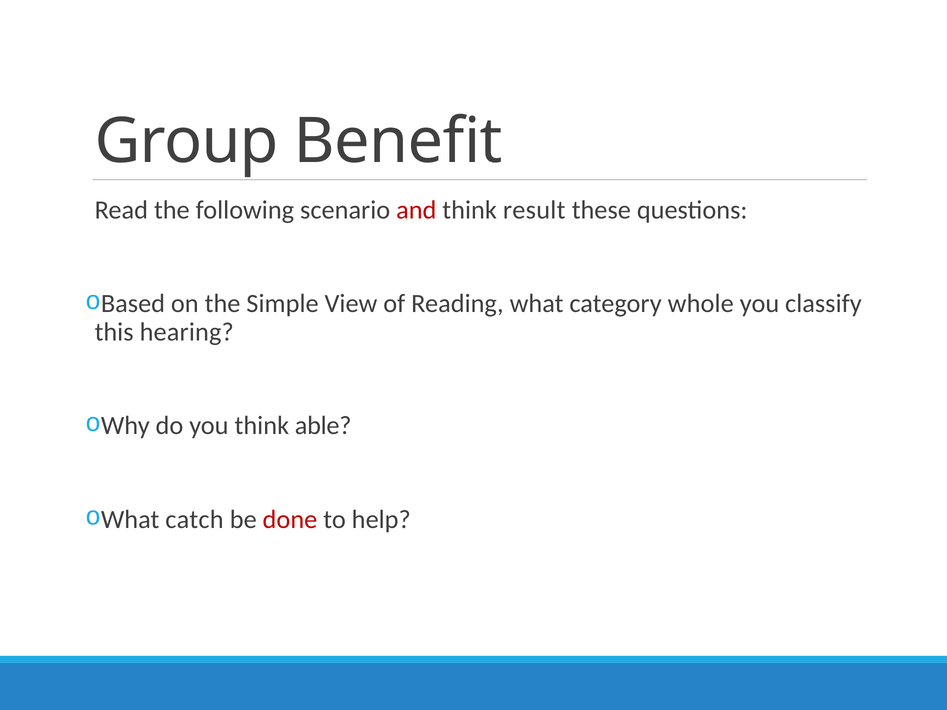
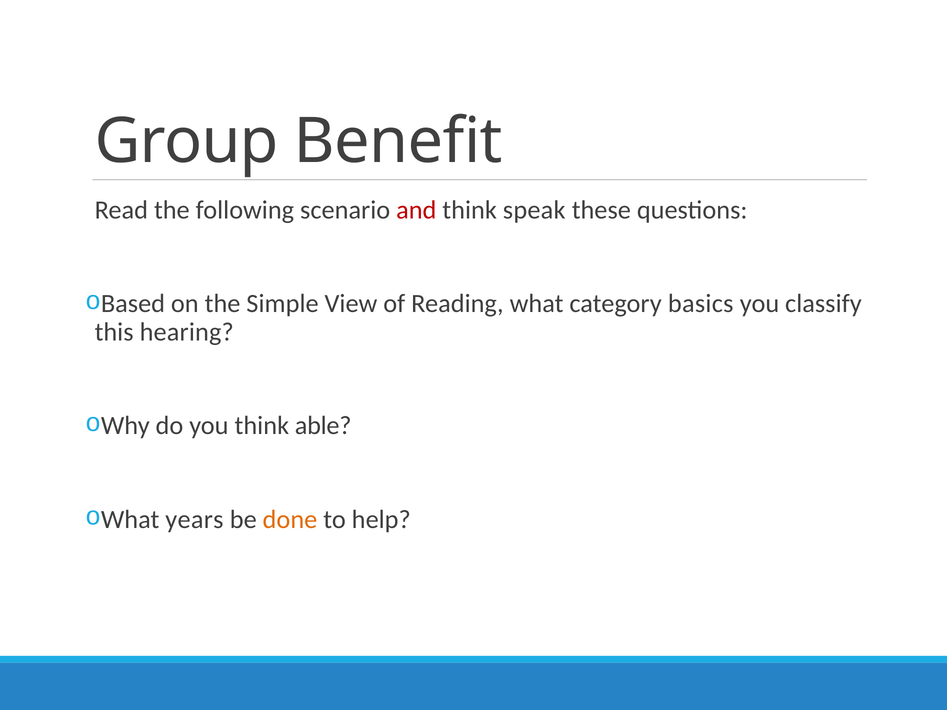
result: result -> speak (534, 210)
whole: whole -> basics (701, 304)
catch: catch -> years (194, 520)
done colour: red -> orange (290, 520)
